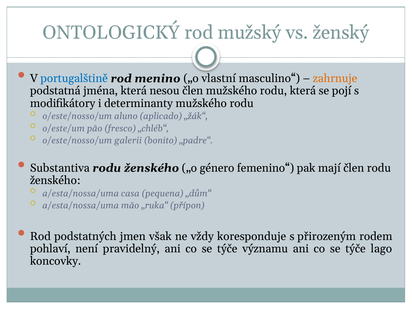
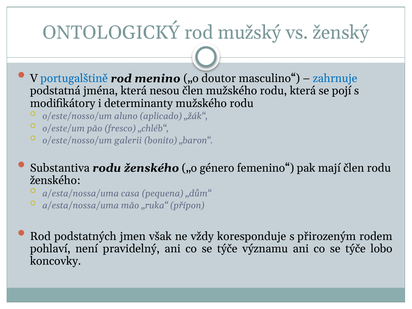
vlastní: vlastní -> doutor (219, 79)
zahrnuje colour: orange -> blue (335, 79)
„padre“: „padre“ -> „baron“ (196, 141)
lago: lago -> lobo (381, 249)
